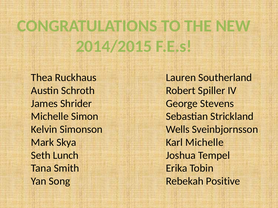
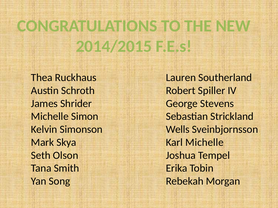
Lunch: Lunch -> Olson (66, 156)
Positive: Positive -> Morgan (223, 182)
